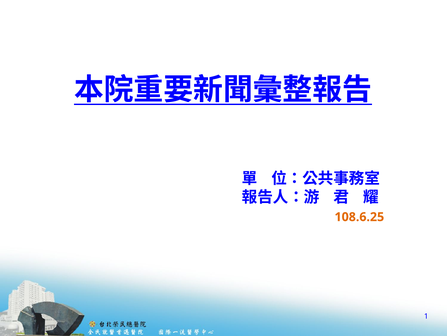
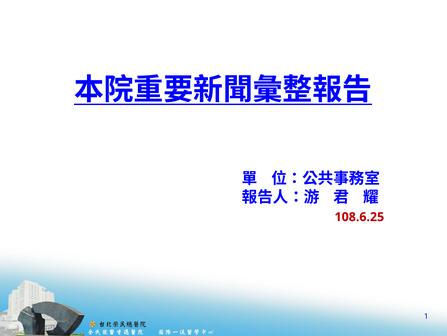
108.6.25 colour: orange -> red (359, 217)
